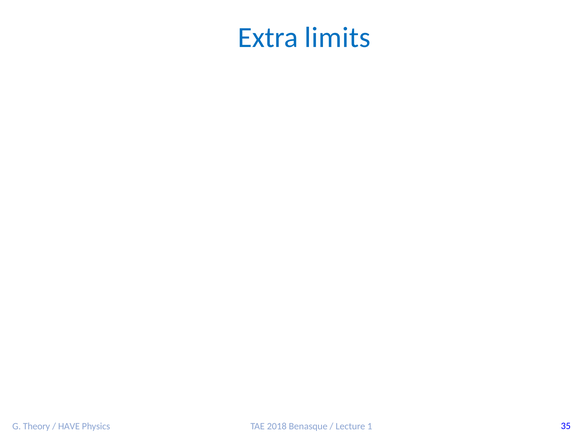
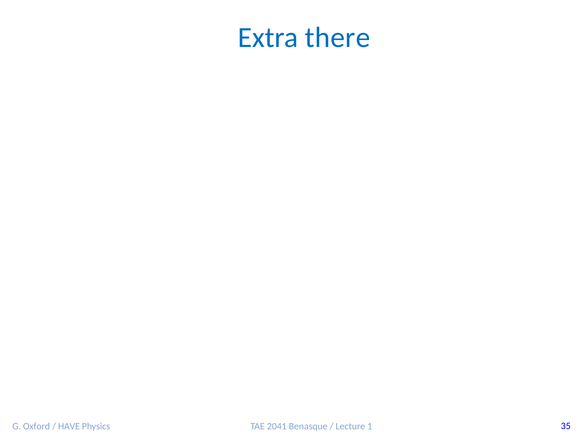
limits: limits -> there (338, 38)
Theory: Theory -> Oxford (36, 426)
2018: 2018 -> 2041 (277, 426)
